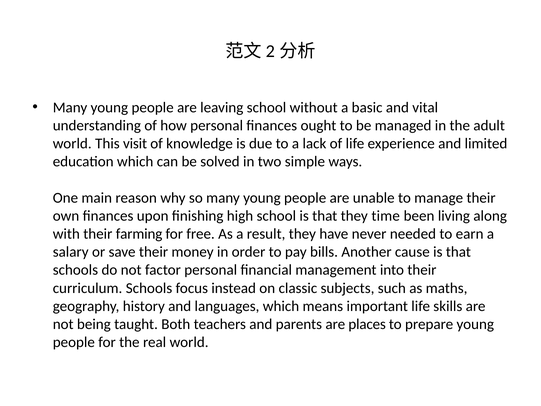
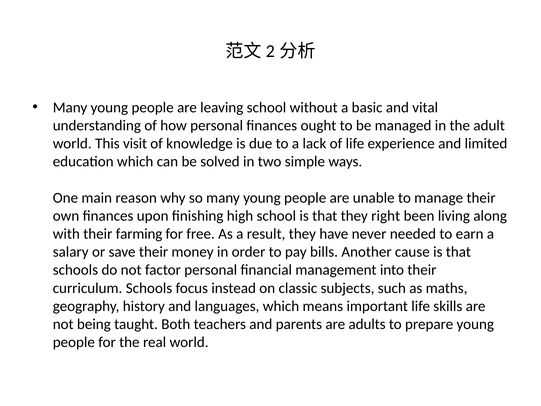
time: time -> right (386, 216)
places: places -> adults (367, 324)
